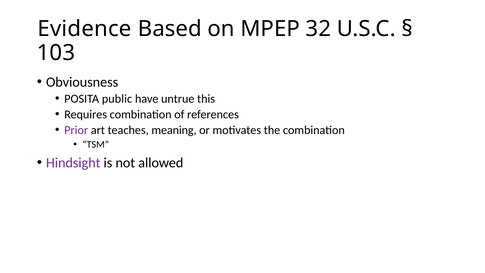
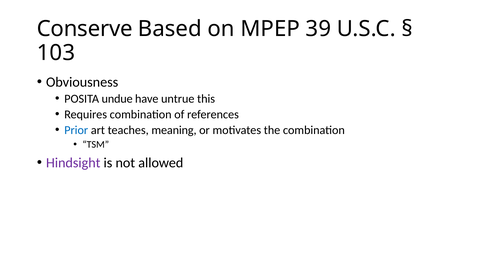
Evidence: Evidence -> Conserve (85, 29)
32: 32 -> 39 (318, 29)
public: public -> undue (117, 99)
Prior colour: purple -> blue (76, 130)
